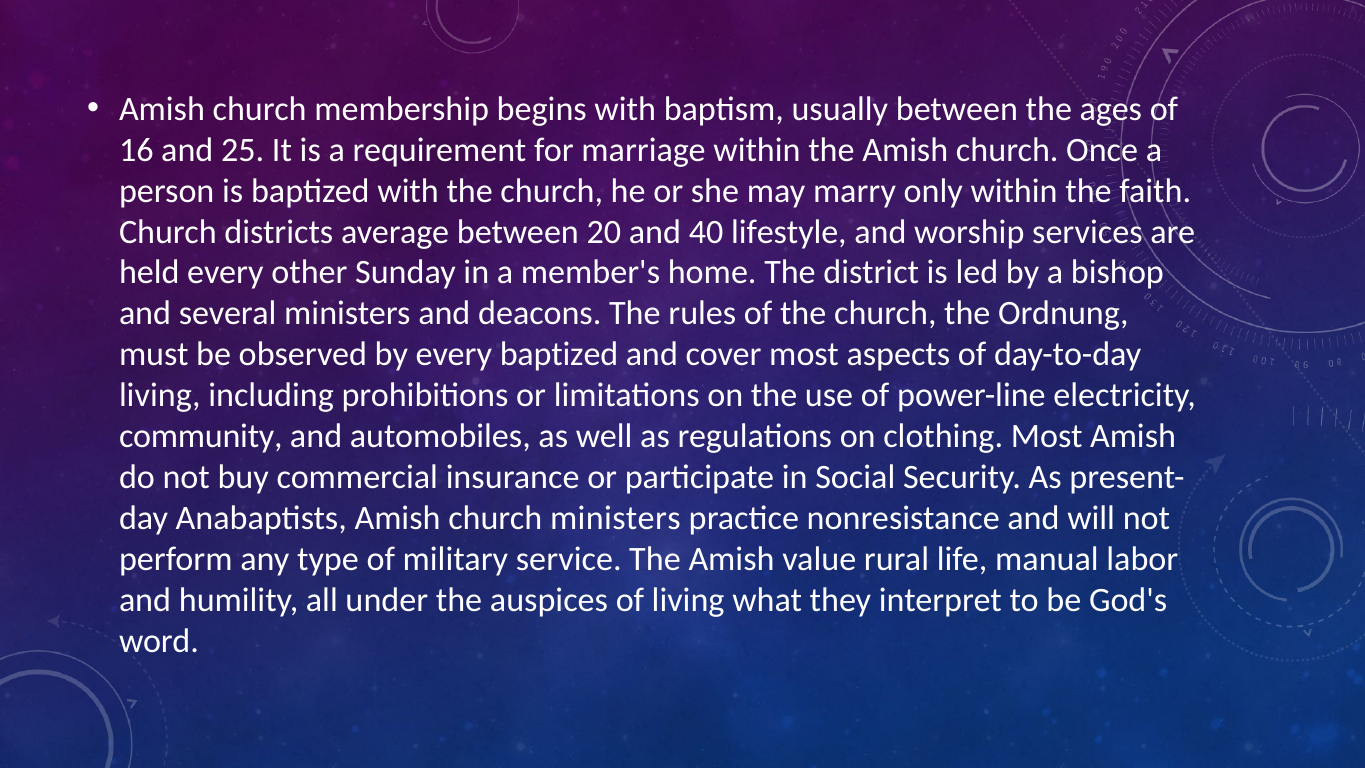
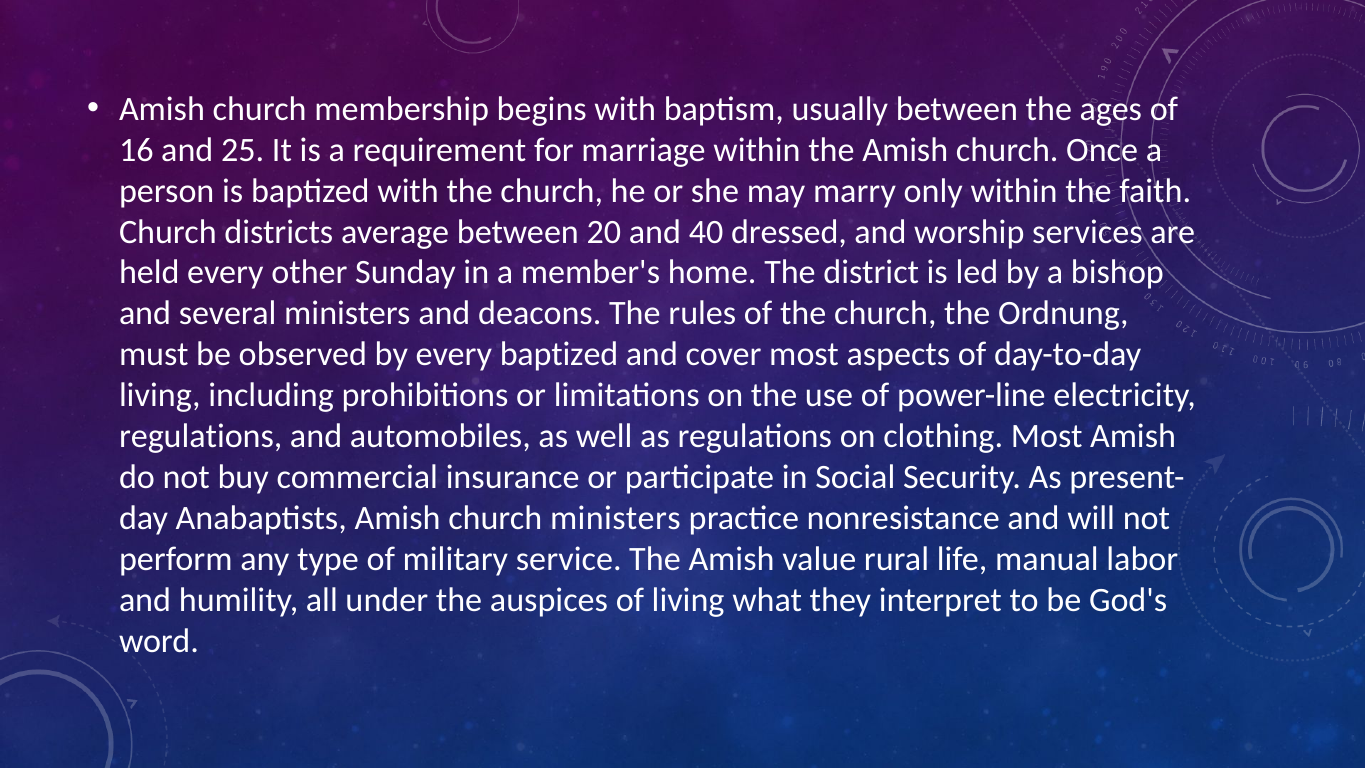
lifestyle: lifestyle -> dressed (789, 232)
community: community -> regulations (201, 436)
